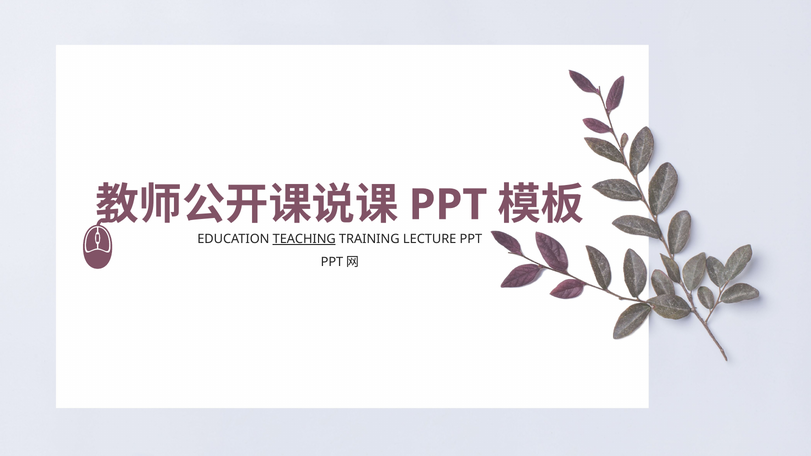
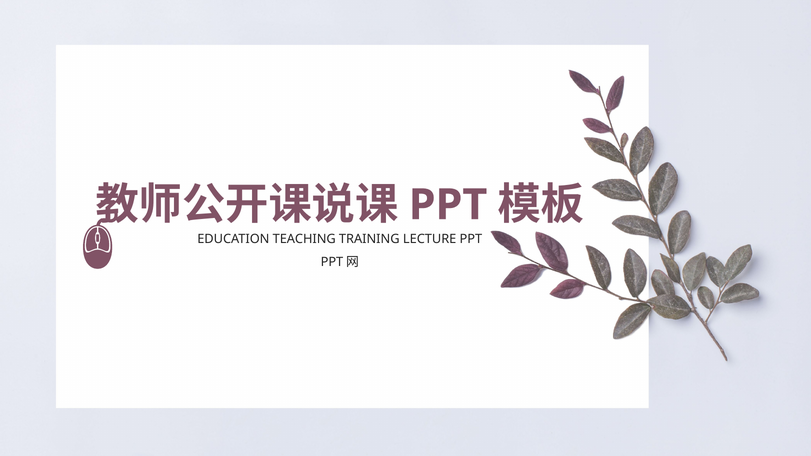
TEACHING underline: present -> none (304, 239)
